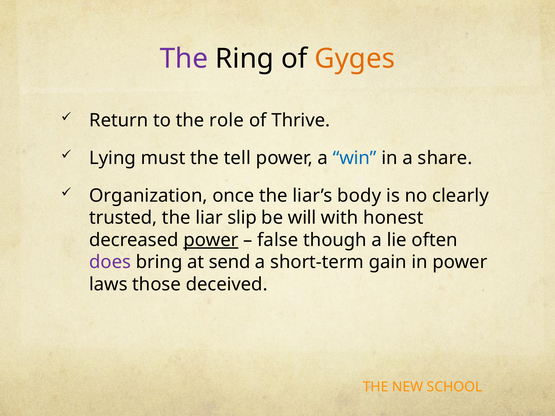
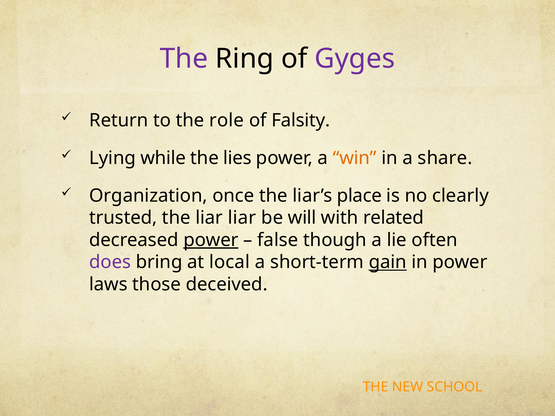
Gyges colour: orange -> purple (355, 59)
Thrive: Thrive -> Falsity (301, 120)
must: must -> while (163, 158)
tell: tell -> lies (237, 158)
win colour: blue -> orange (355, 158)
body: body -> place (359, 196)
liar slip: slip -> liar (242, 218)
honest: honest -> related (393, 218)
send: send -> local (230, 262)
gain underline: none -> present (388, 262)
